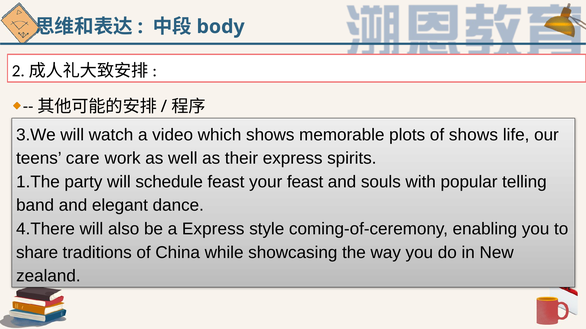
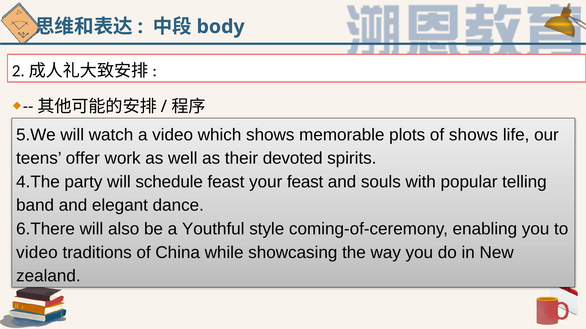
3.We: 3.We -> 5.We (36, 135)
care: care -> offer (83, 159)
their express: express -> devoted (293, 159)
1.The: 1.The -> 4.The (38, 182)
4.There: 4.There -> 6.There (46, 229)
a Express: Express -> Youthful (213, 229)
share: share -> video (37, 253)
